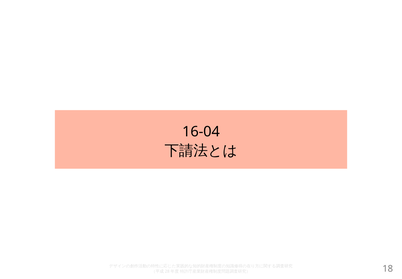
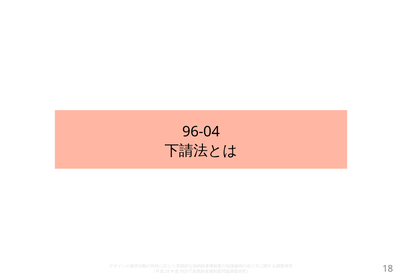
16-04: 16-04 -> 96-04 (201, 131)
